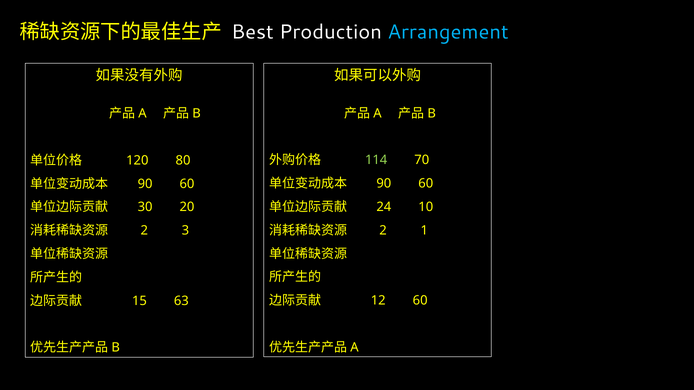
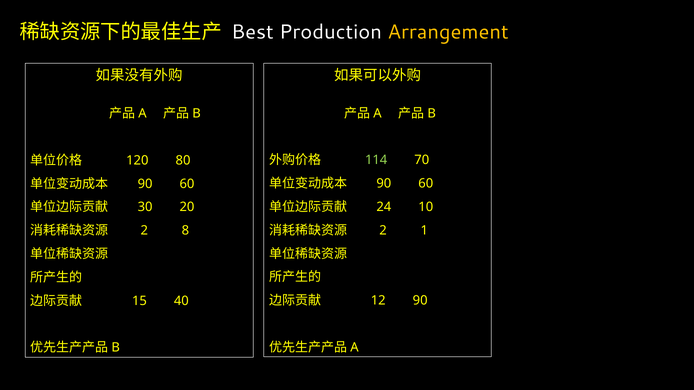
Arrangement colour: light blue -> yellow (448, 32)
3: 3 -> 8 (185, 231)
12 60: 60 -> 90 (420, 301)
63: 63 -> 40 (181, 301)
